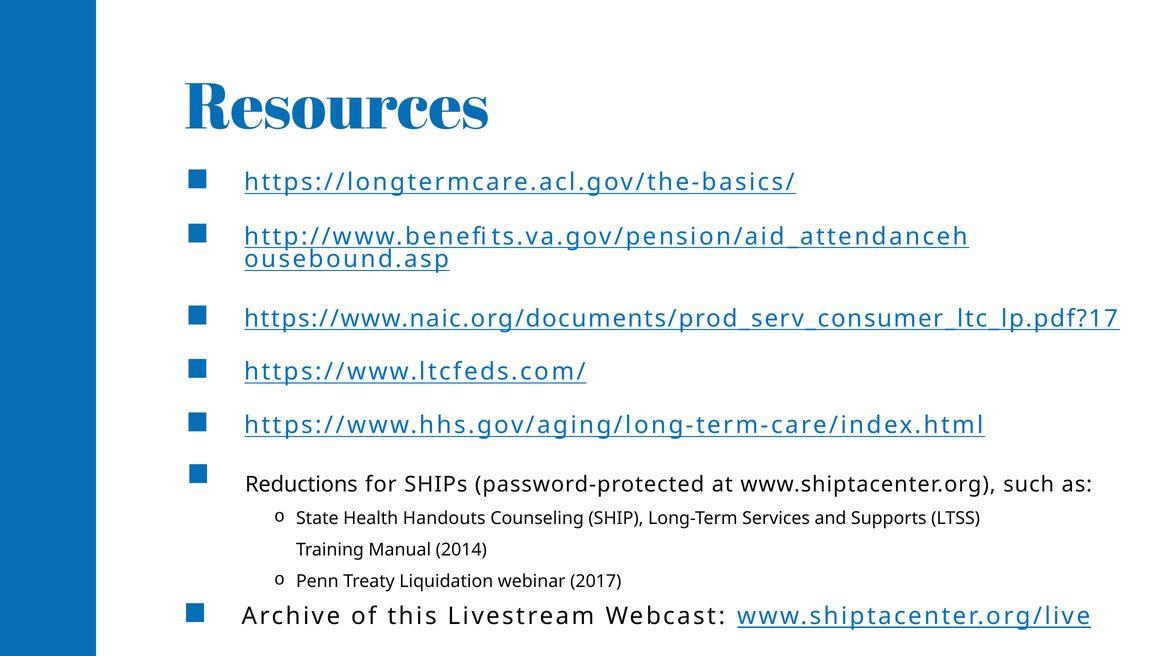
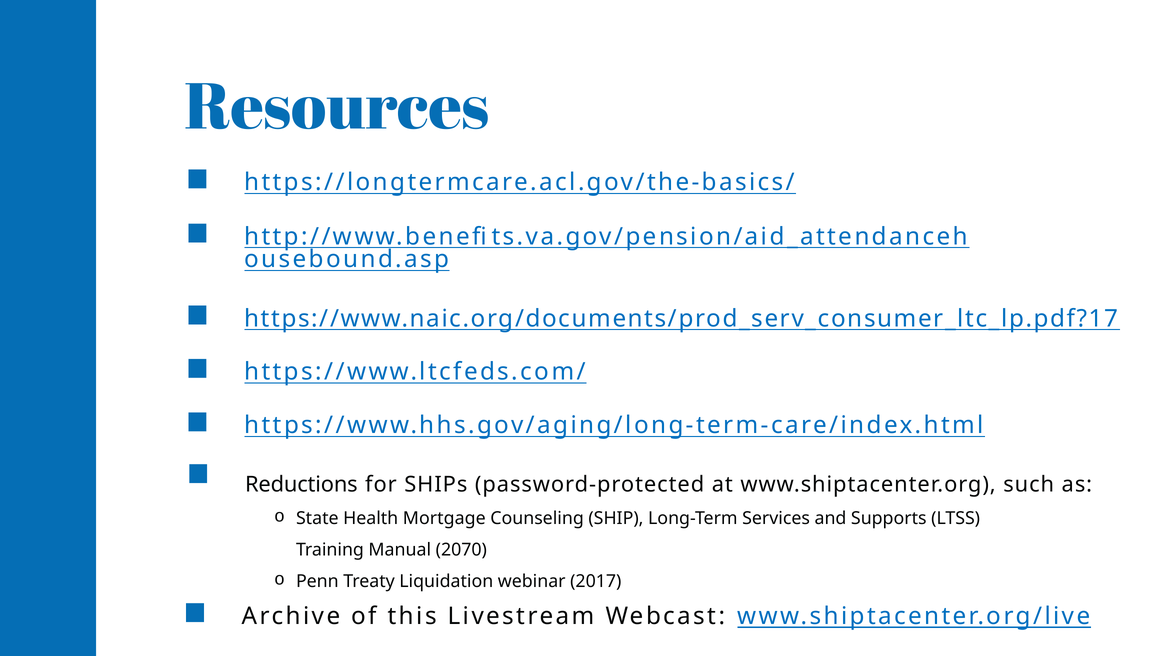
Handouts: Handouts -> Mortgage (444, 518)
2014: 2014 -> 2070 (461, 549)
